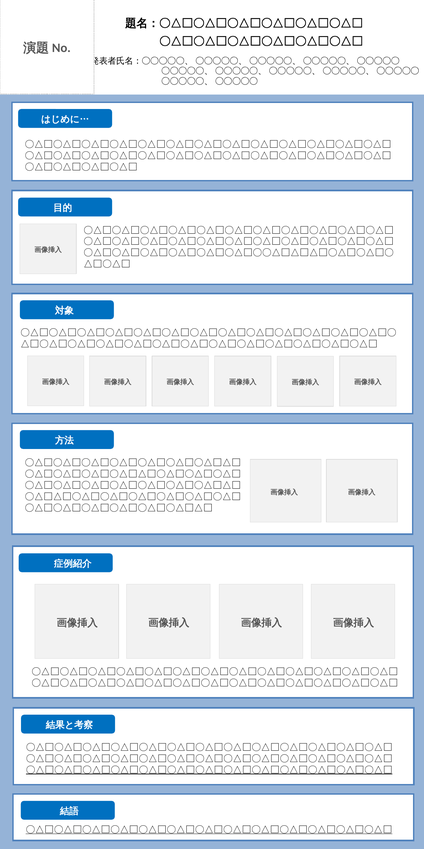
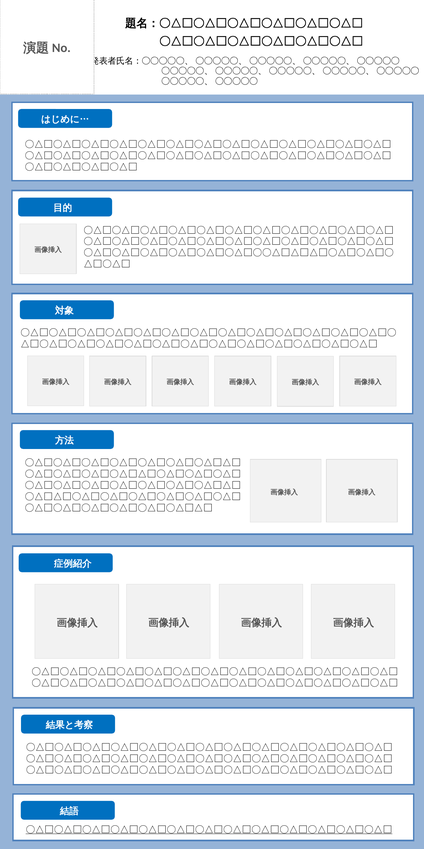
〇△□〇△□〇△□〇△□〇△□〇△□〇△□〇△□〇△□〇△□〇△□〇△□〇△□ underline: present -> none (209, 769)
